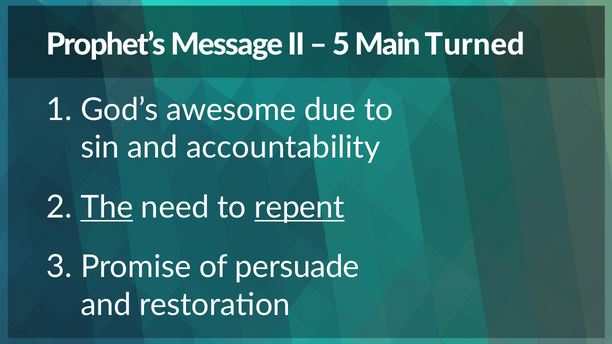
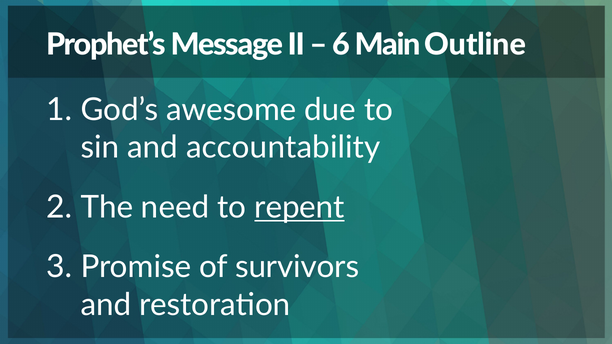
5: 5 -> 6 (341, 45)
Turned: Turned -> Outline (475, 45)
The underline: present -> none (107, 207)
persuade: persuade -> survivors (297, 267)
